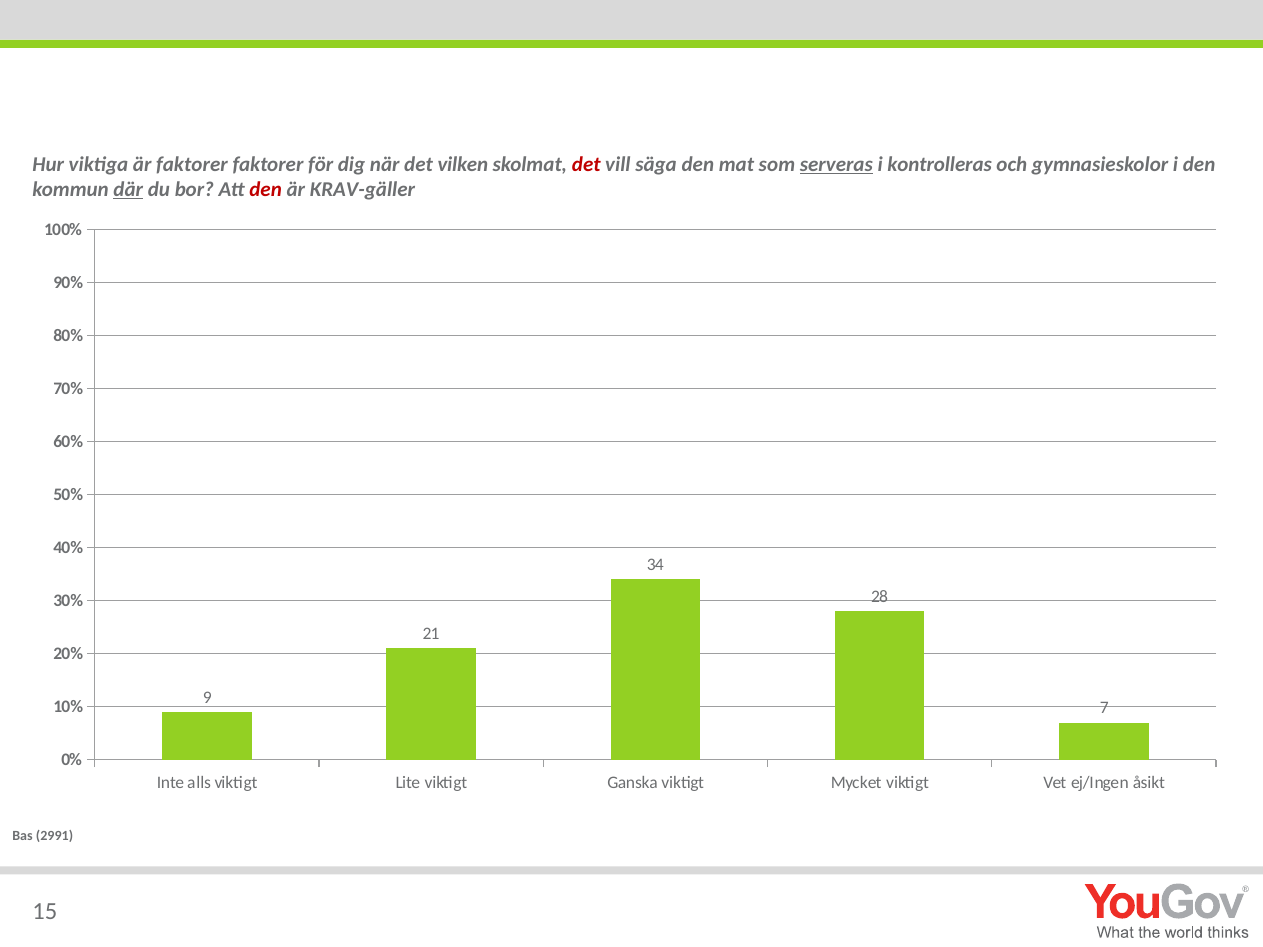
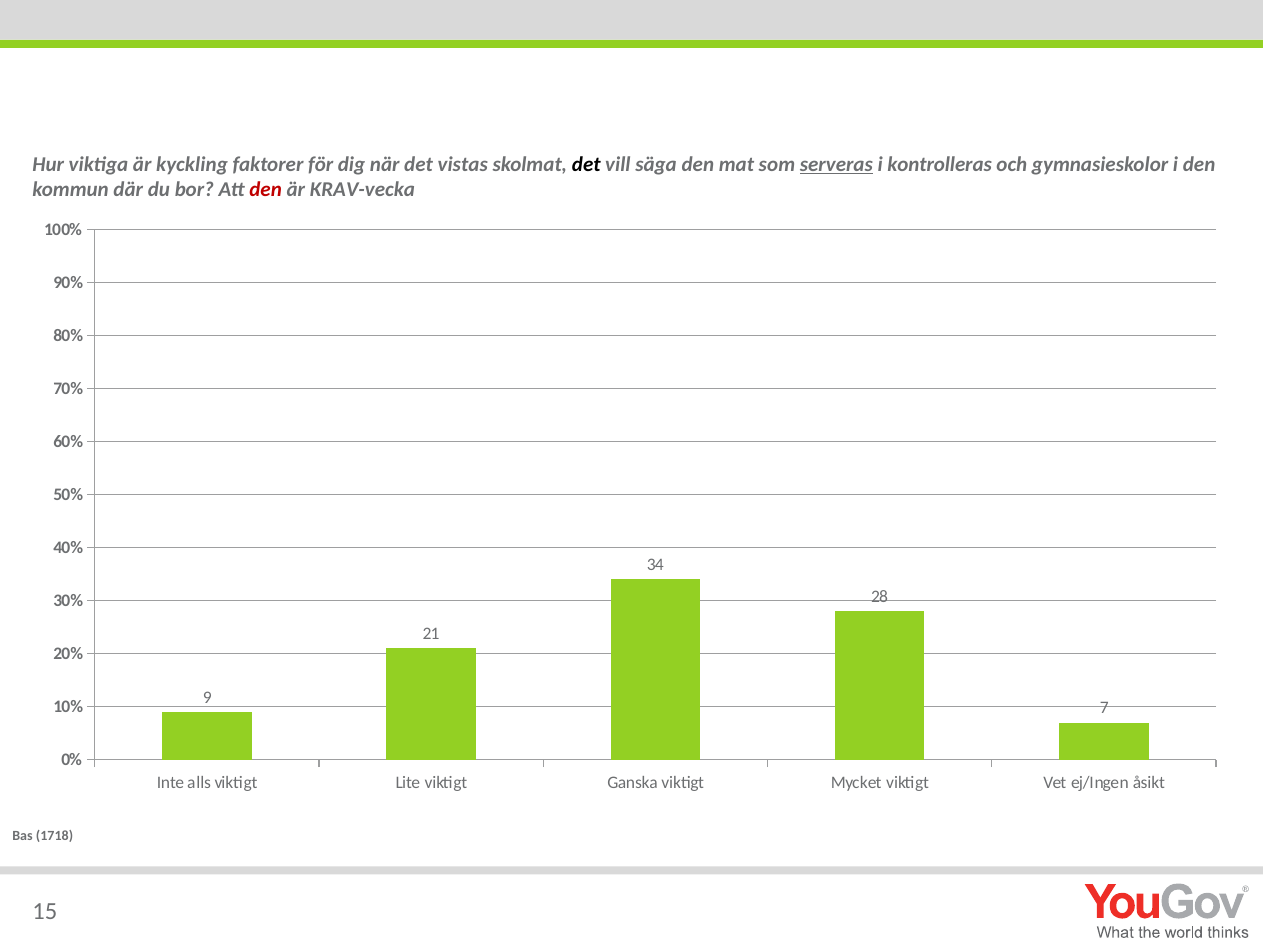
är faktorer: faktorer -> kyckling (192, 165)
vilken: vilken -> vistas (463, 165)
det colour: red -> black (586, 165)
där underline: present -> none (128, 190)
KRAV-gäller: KRAV-gäller -> KRAV-vecka (362, 190)
2991: 2991 -> 1718 (55, 836)
